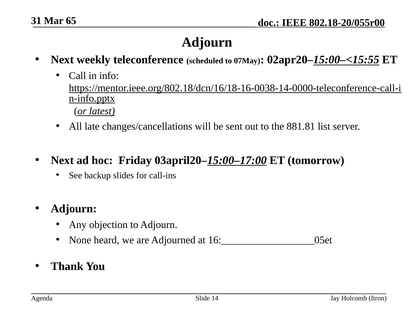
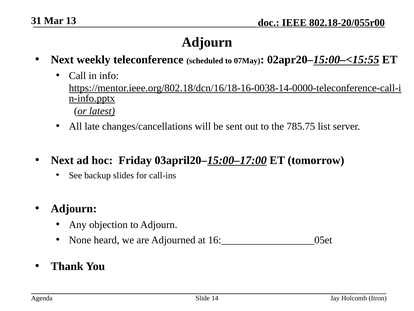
65: 65 -> 13 (71, 21)
881.81: 881.81 -> 785.75 (301, 126)
